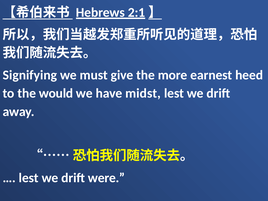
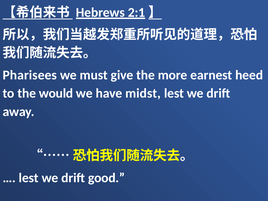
Signifying: Signifying -> Pharisees (30, 75)
were: were -> good (106, 178)
